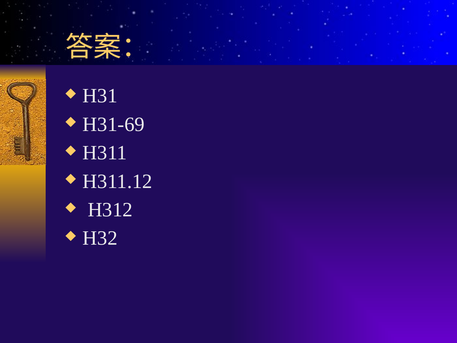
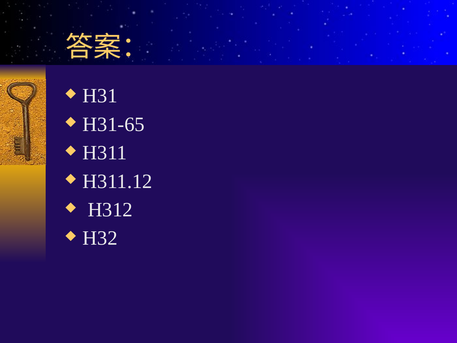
H31-69: H31-69 -> H31-65 (114, 124)
